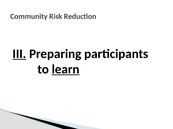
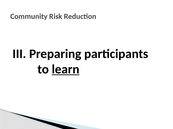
III underline: present -> none (19, 54)
